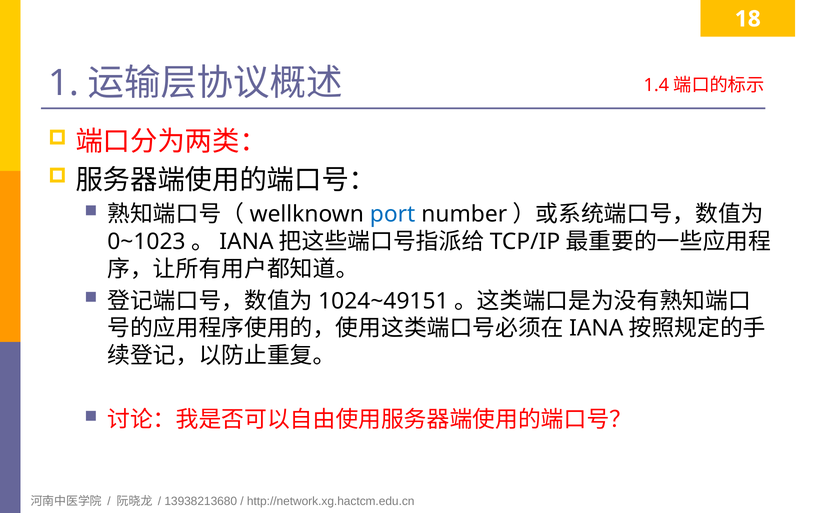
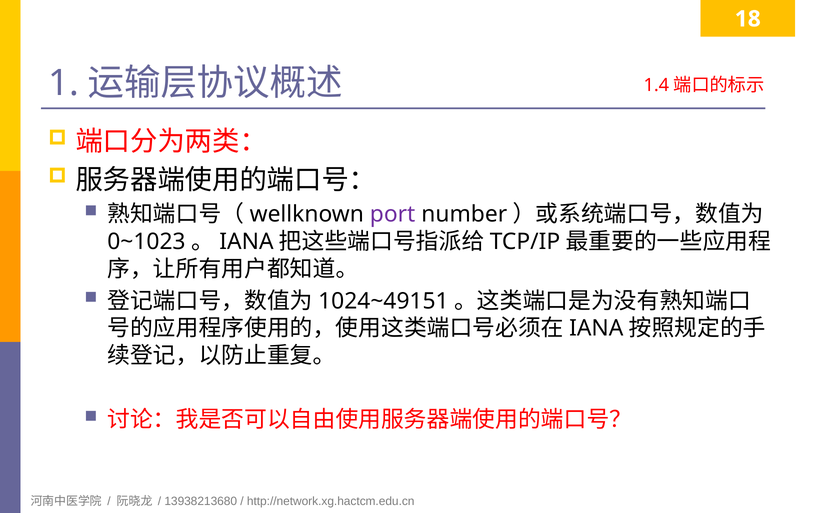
port colour: blue -> purple (393, 214)
